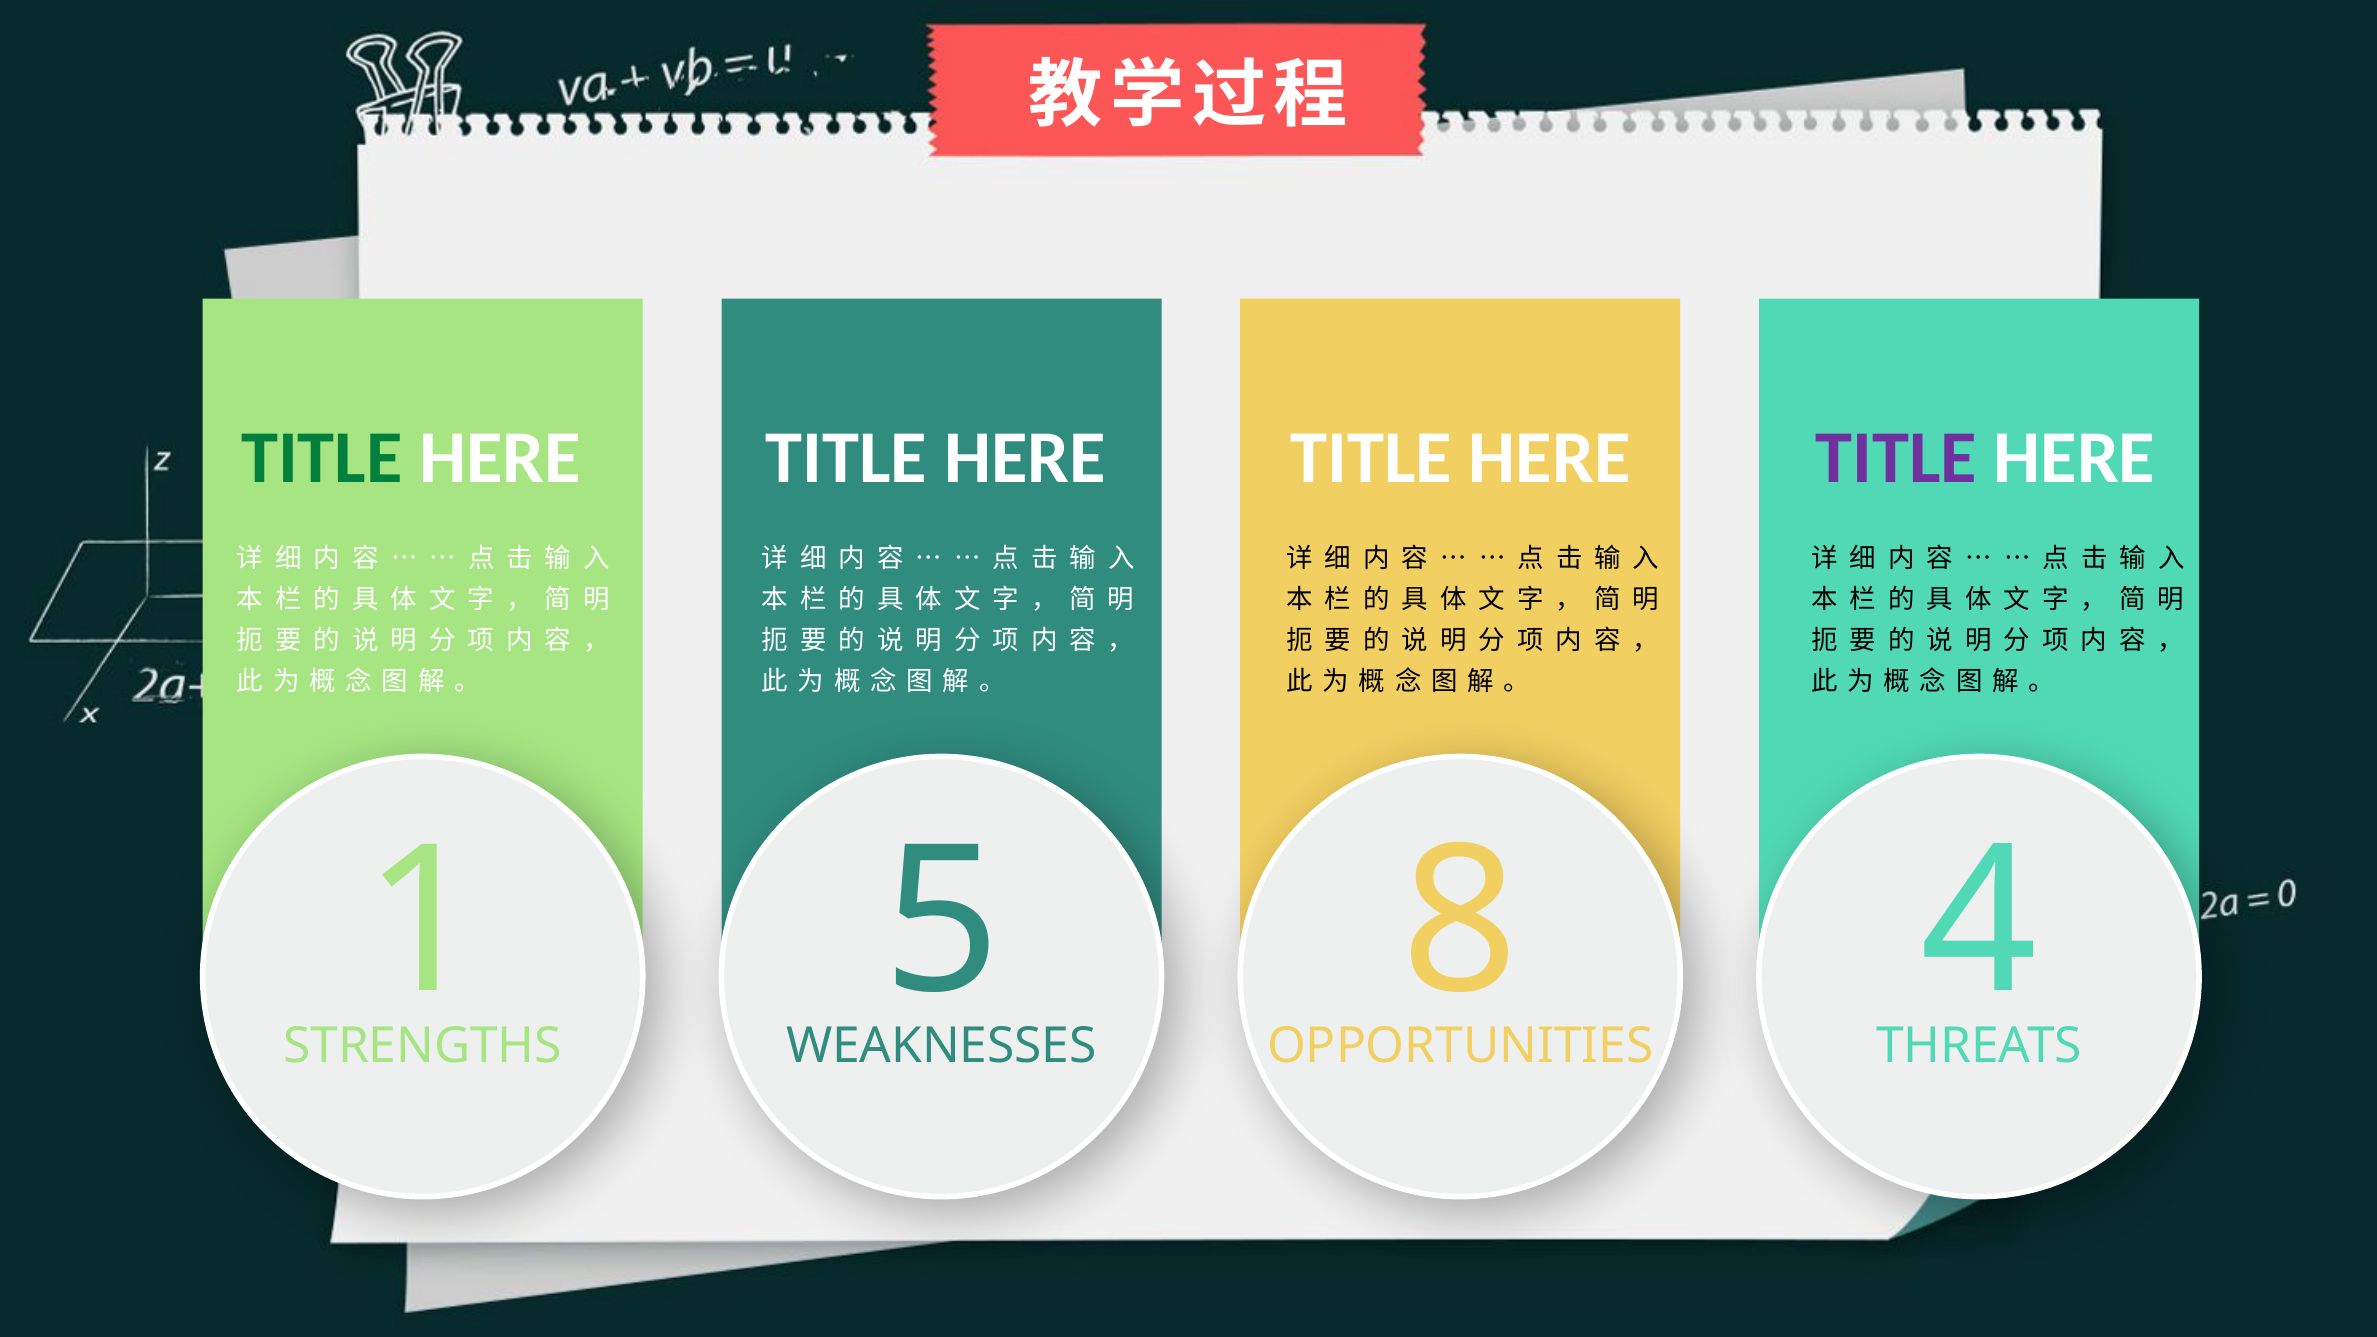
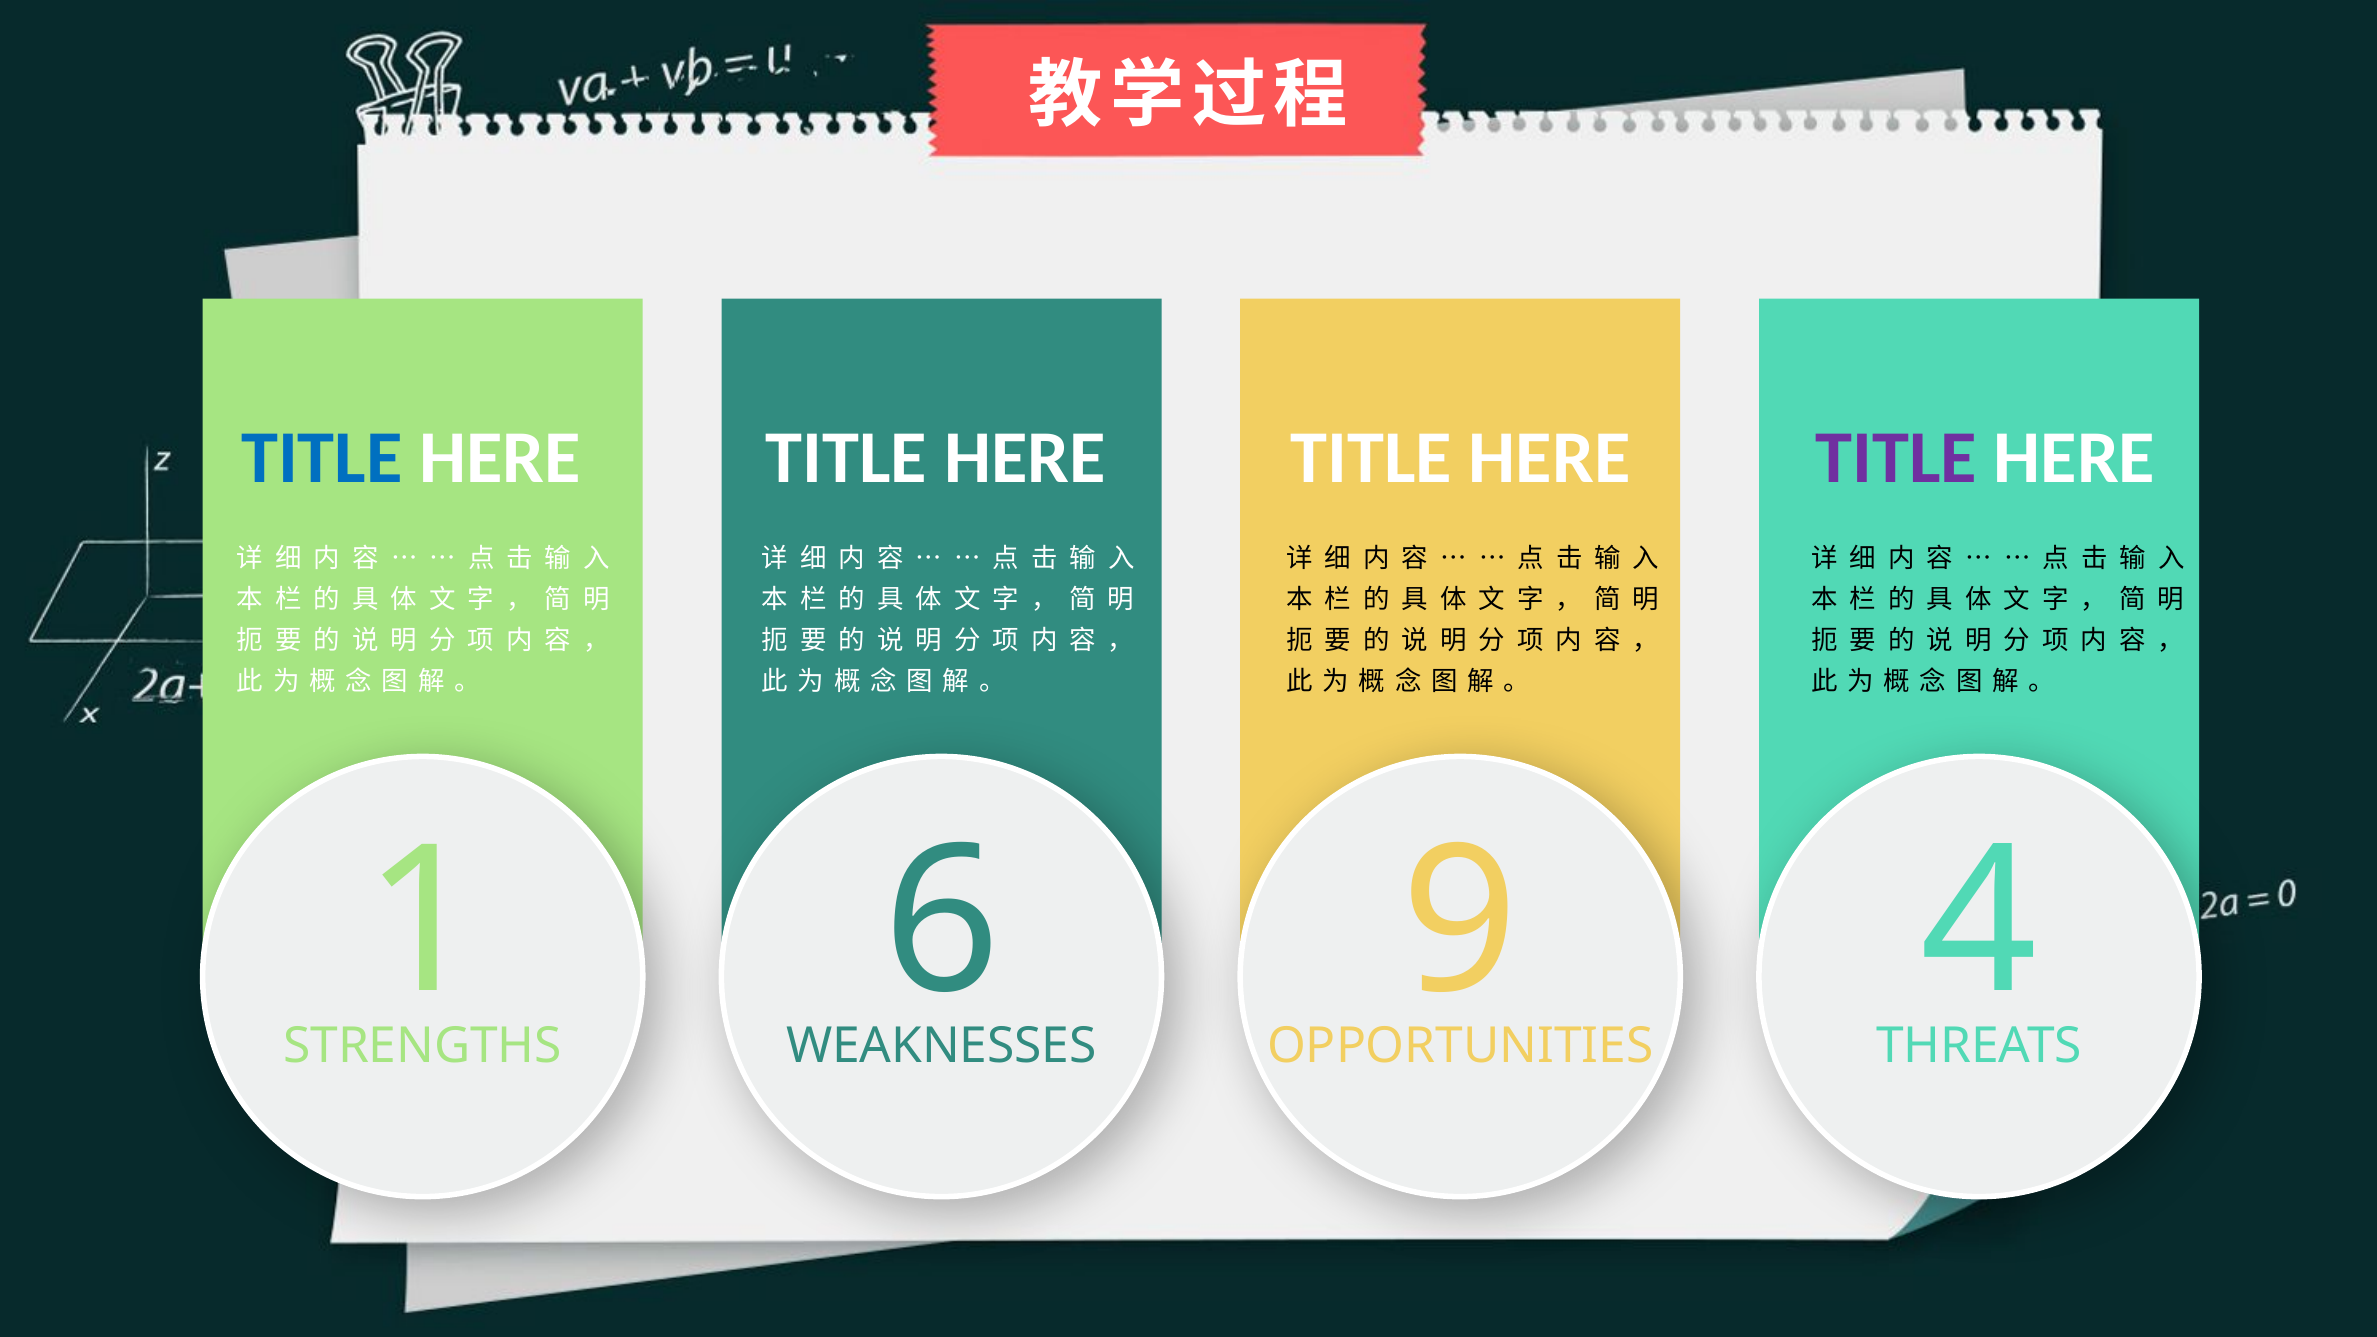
TITLE colour: green -> blue (322, 458)
5: 5 -> 6 (942, 923)
8: 8 -> 9 (1460, 923)
